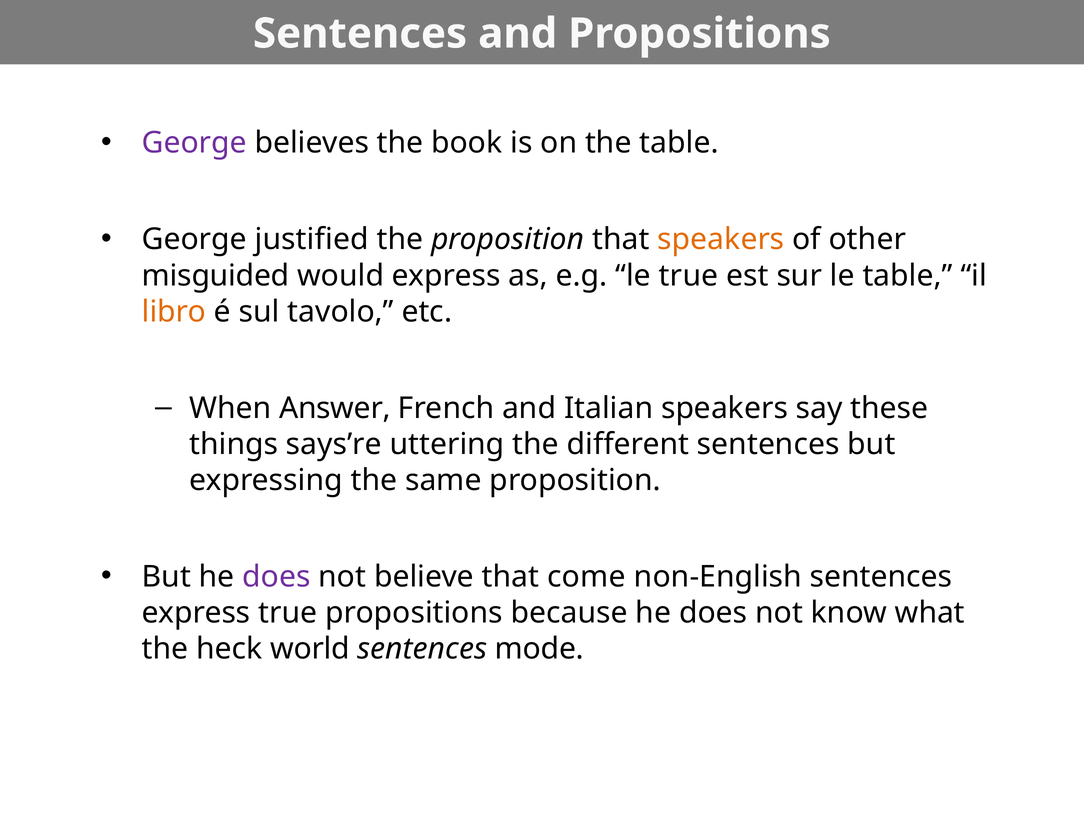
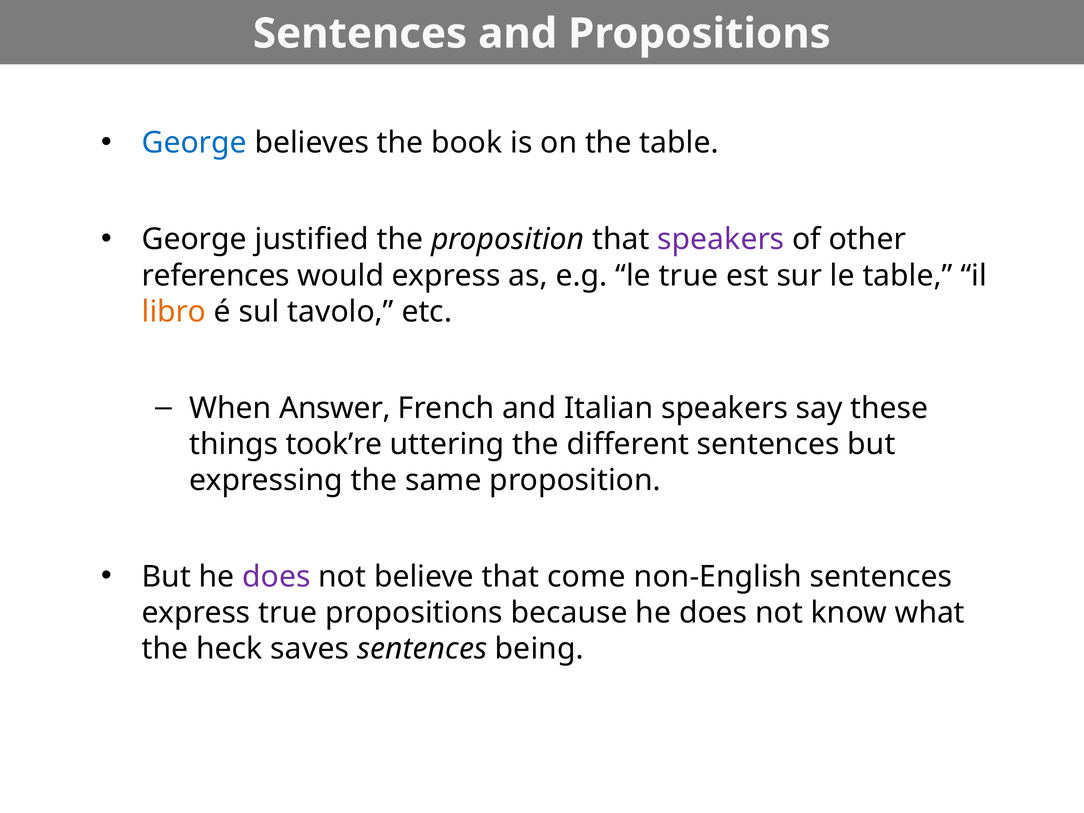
George colour: purple -> blue (194, 143)
speakers colour: orange -> purple (721, 239)
misguided: misguided -> references (216, 276)
says’re: says’re -> took’re (334, 444)
world: world -> saves (310, 649)
mode: mode -> being (539, 649)
